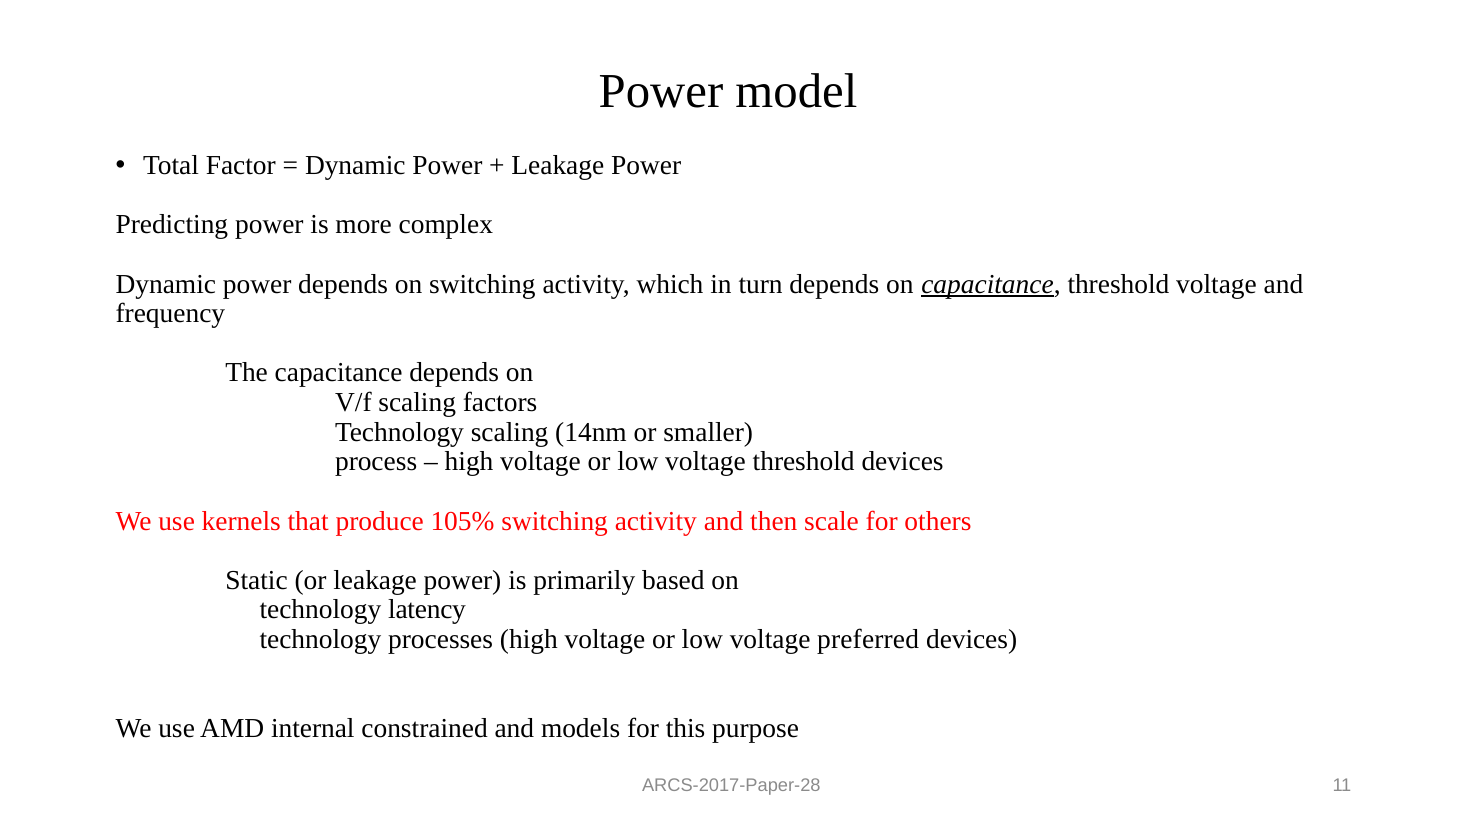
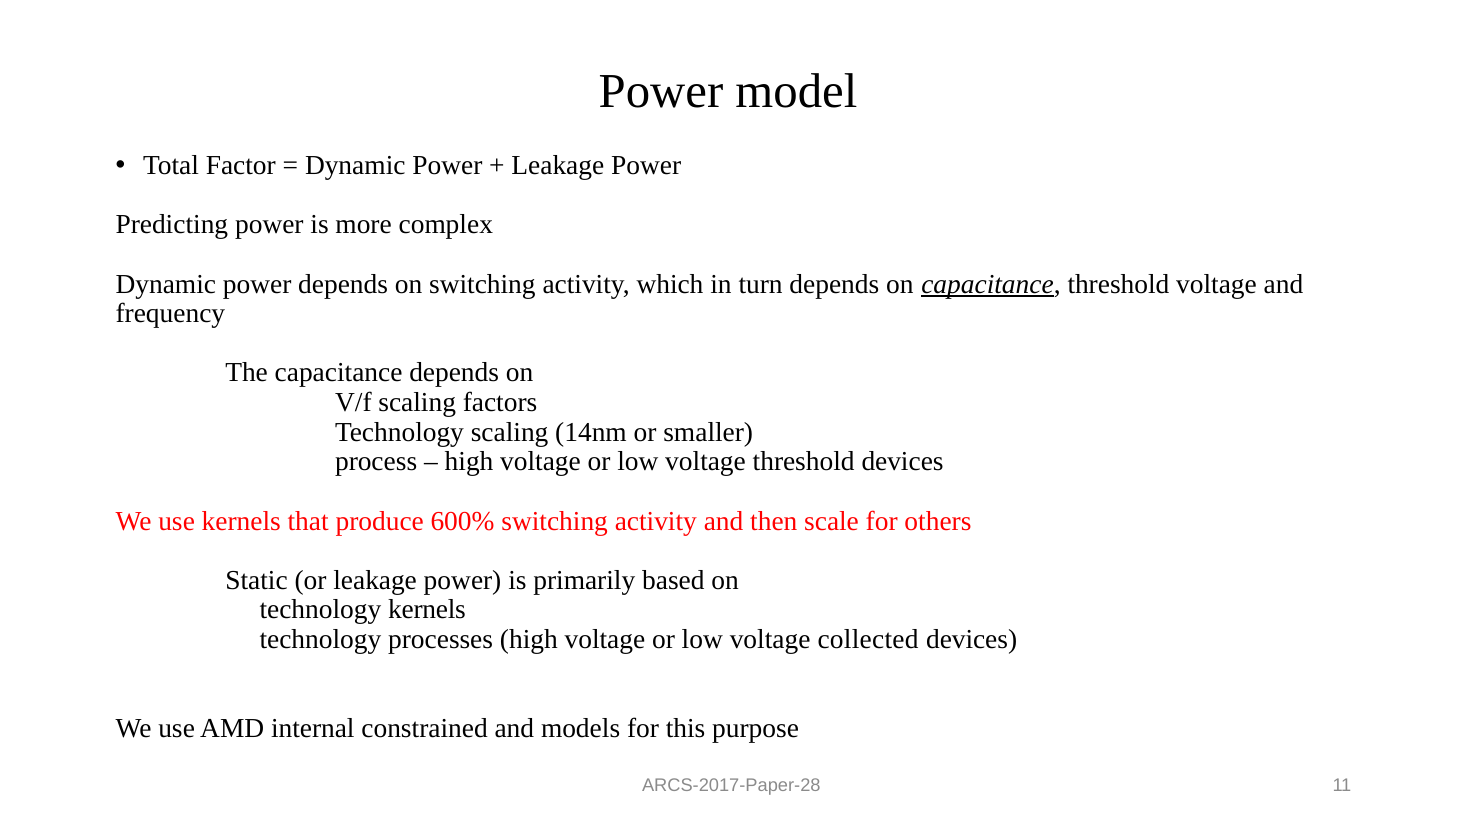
105%: 105% -> 600% (463, 521)
technology latency: latency -> kernels (427, 610)
preferred: preferred -> collected (868, 639)
